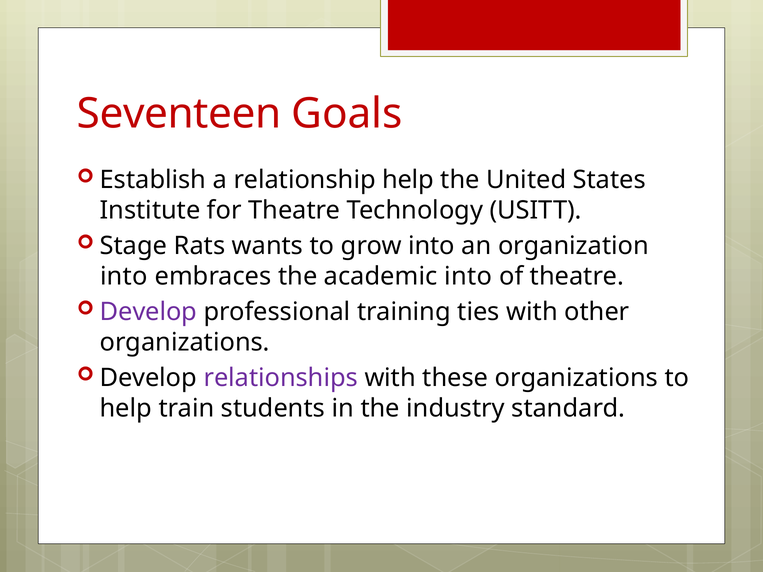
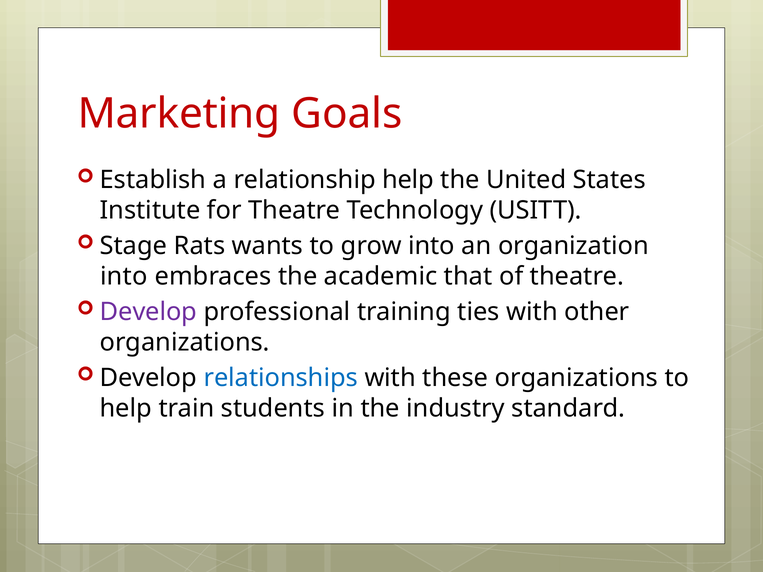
Seventeen: Seventeen -> Marketing (179, 114)
academic into: into -> that (468, 276)
relationships colour: purple -> blue (281, 378)
